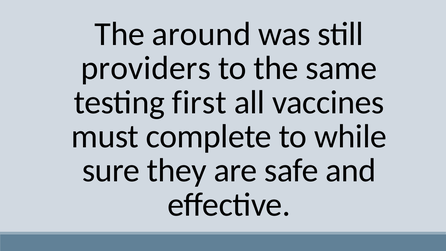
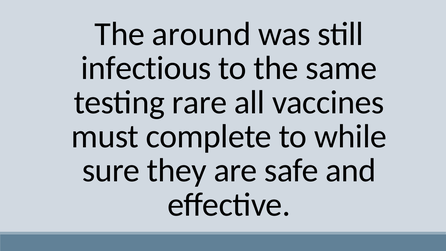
providers: providers -> infectious (146, 68)
first: first -> rare (200, 102)
